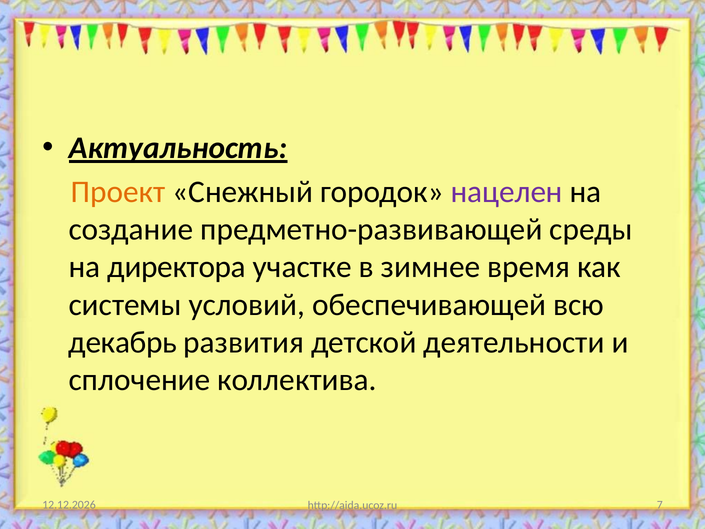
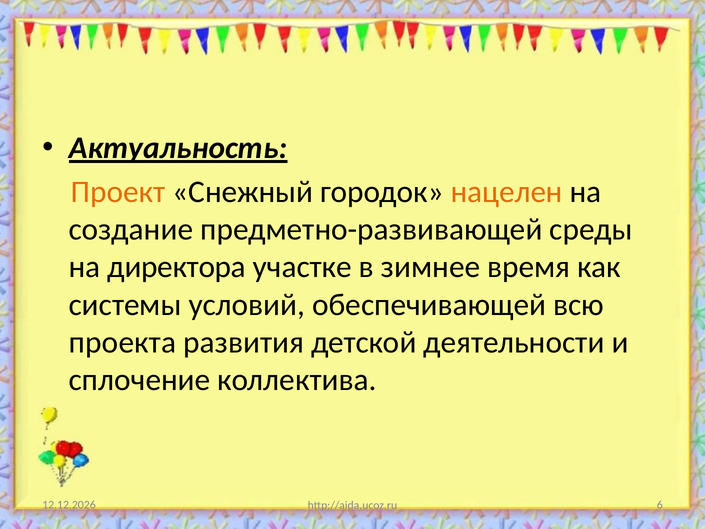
нацелен colour: purple -> orange (507, 192)
декабрь: декабрь -> проекта (122, 342)
7: 7 -> 6 (660, 505)
